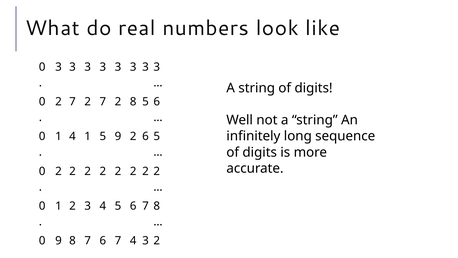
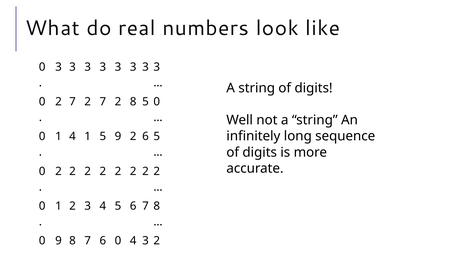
8 5 6: 6 -> 0 (157, 102)
7 6 7: 7 -> 0 (118, 240)
